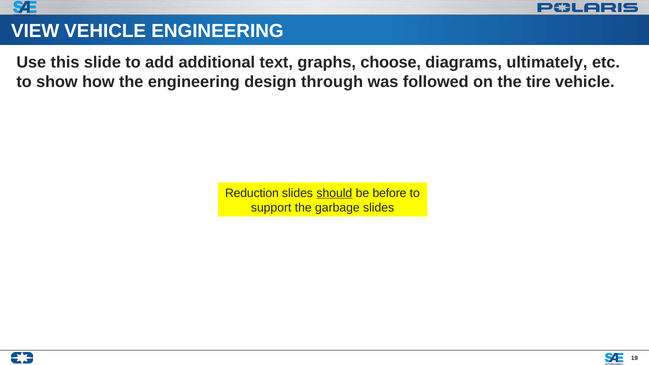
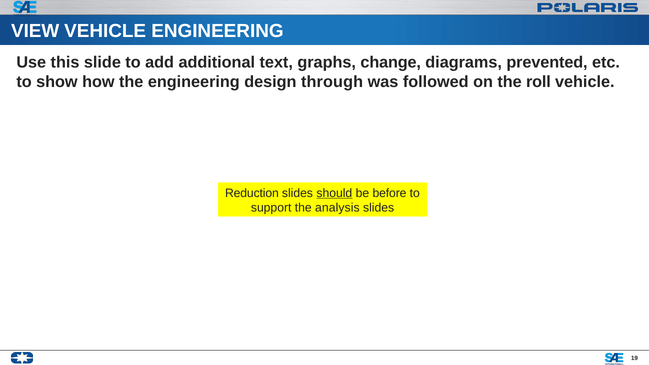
choose: choose -> change (391, 62)
ultimately: ultimately -> prevented (547, 62)
tire: tire -> roll (538, 82)
garbage: garbage -> analysis (337, 208)
